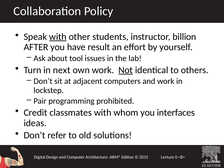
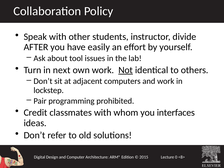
with underline: present -> none (58, 37)
billion: billion -> divide (184, 37)
result: result -> easily (99, 47)
